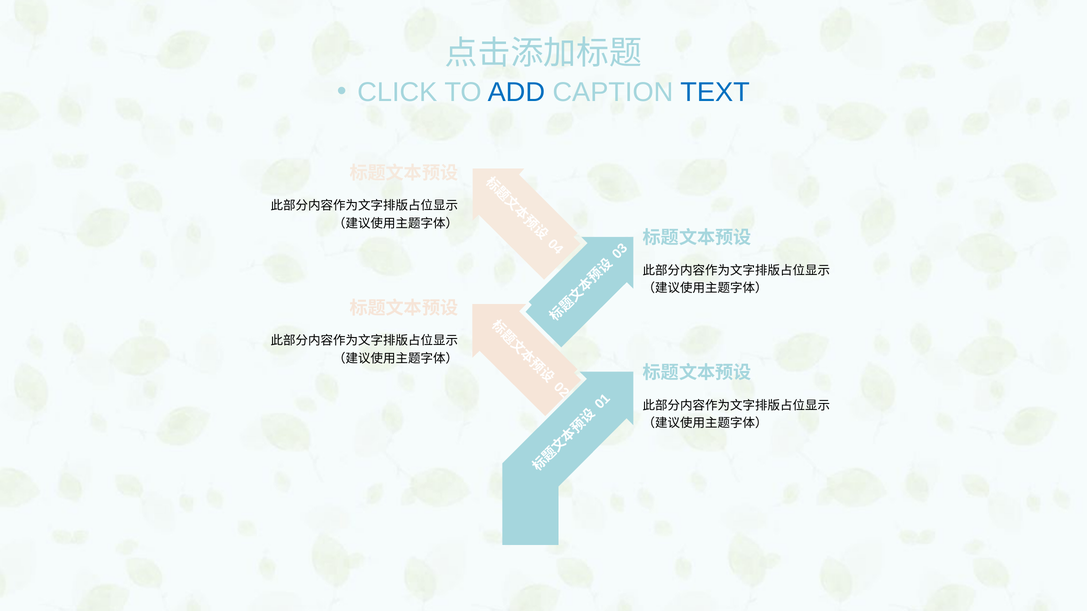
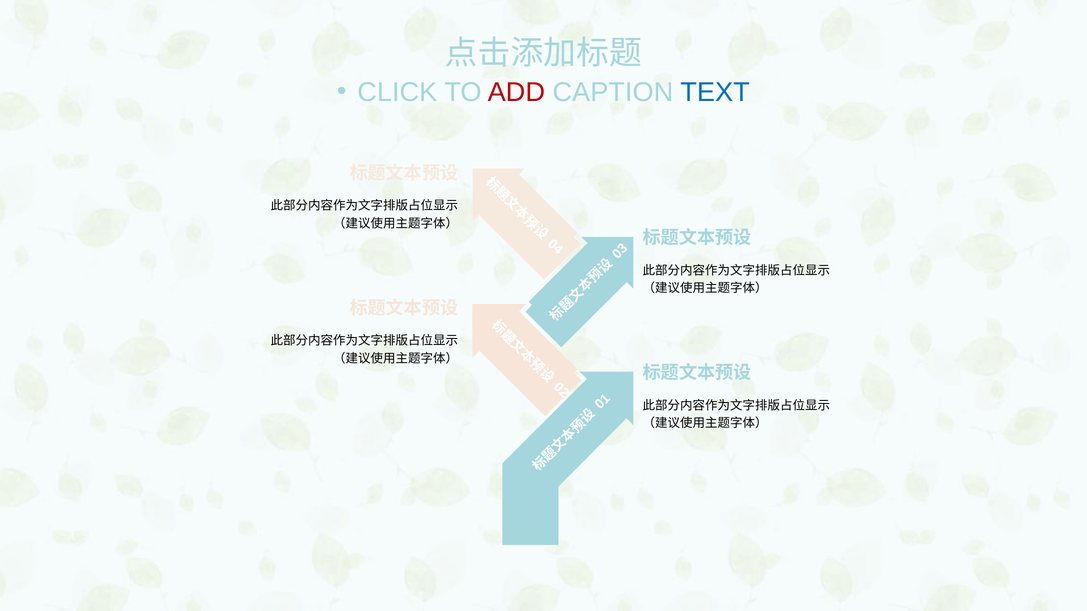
ADD colour: blue -> red (516, 92)
